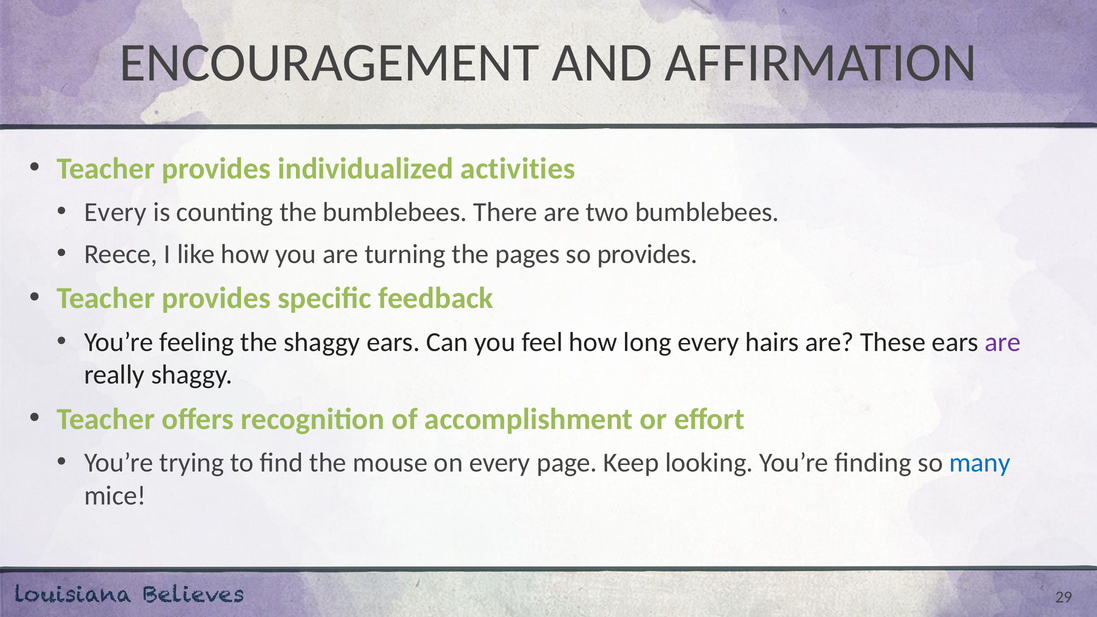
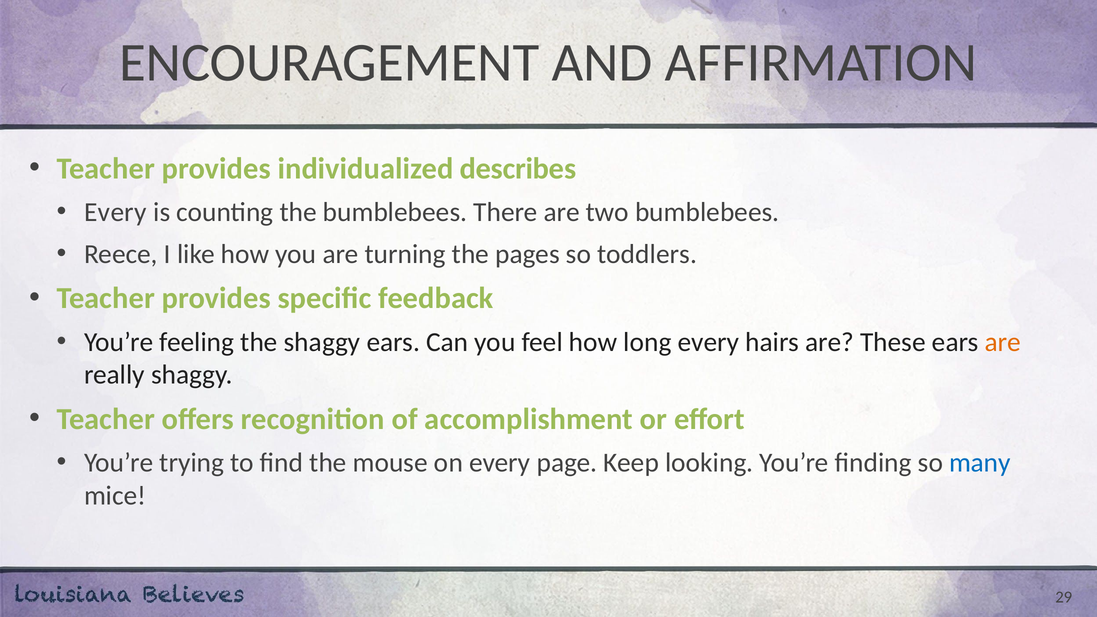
activities: activities -> describes (518, 169)
so provides: provides -> toddlers (647, 254)
are colour: purple -> orange (1003, 342)
